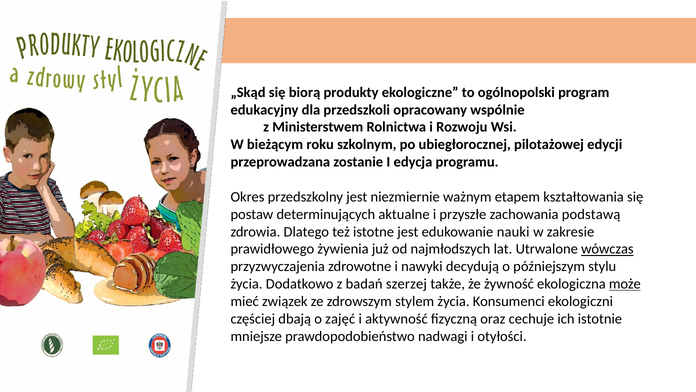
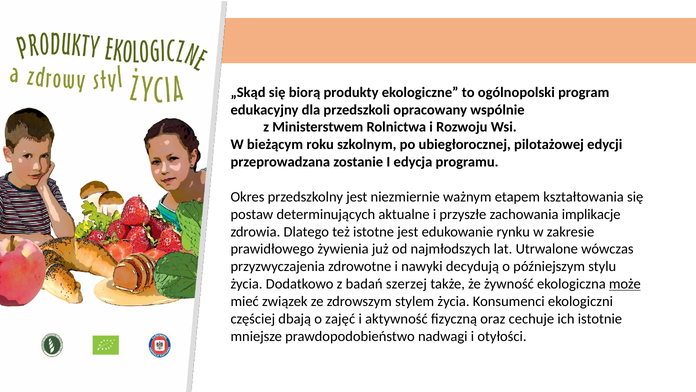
podstawą: podstawą -> implikacje (591, 214)
nauki: nauki -> rynku (513, 231)
wówczas underline: present -> none (607, 249)
